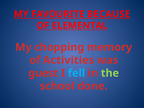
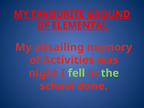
BECAUSE: BECAUSE -> GROUND (109, 14)
chopping: chopping -> absailing (59, 47)
guest: guest -> night (43, 73)
fell colour: light blue -> light green (76, 73)
